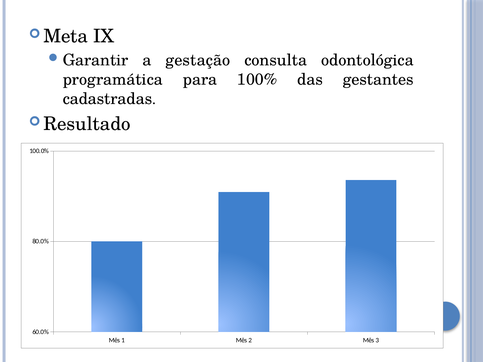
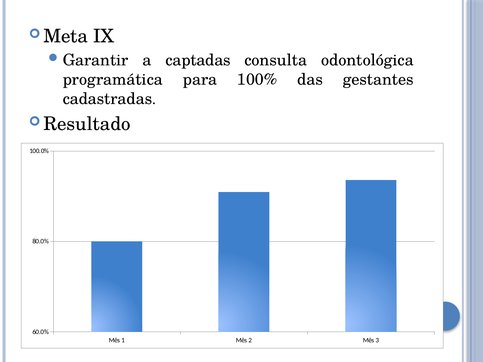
gestação: gestação -> captadas (198, 60)
